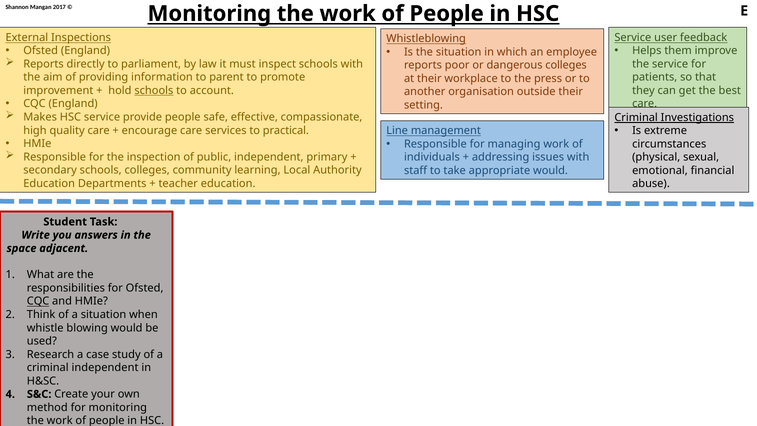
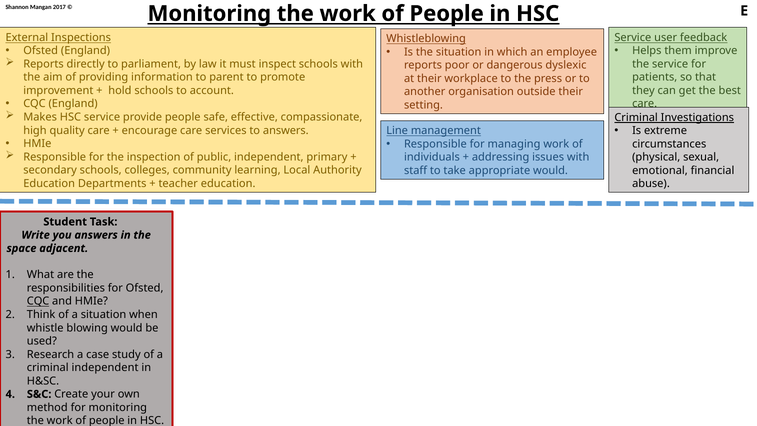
dangerous colleges: colleges -> dyslexic (566, 65)
schools underline: present -> none (154, 91)
to practical: practical -> answers (286, 130)
